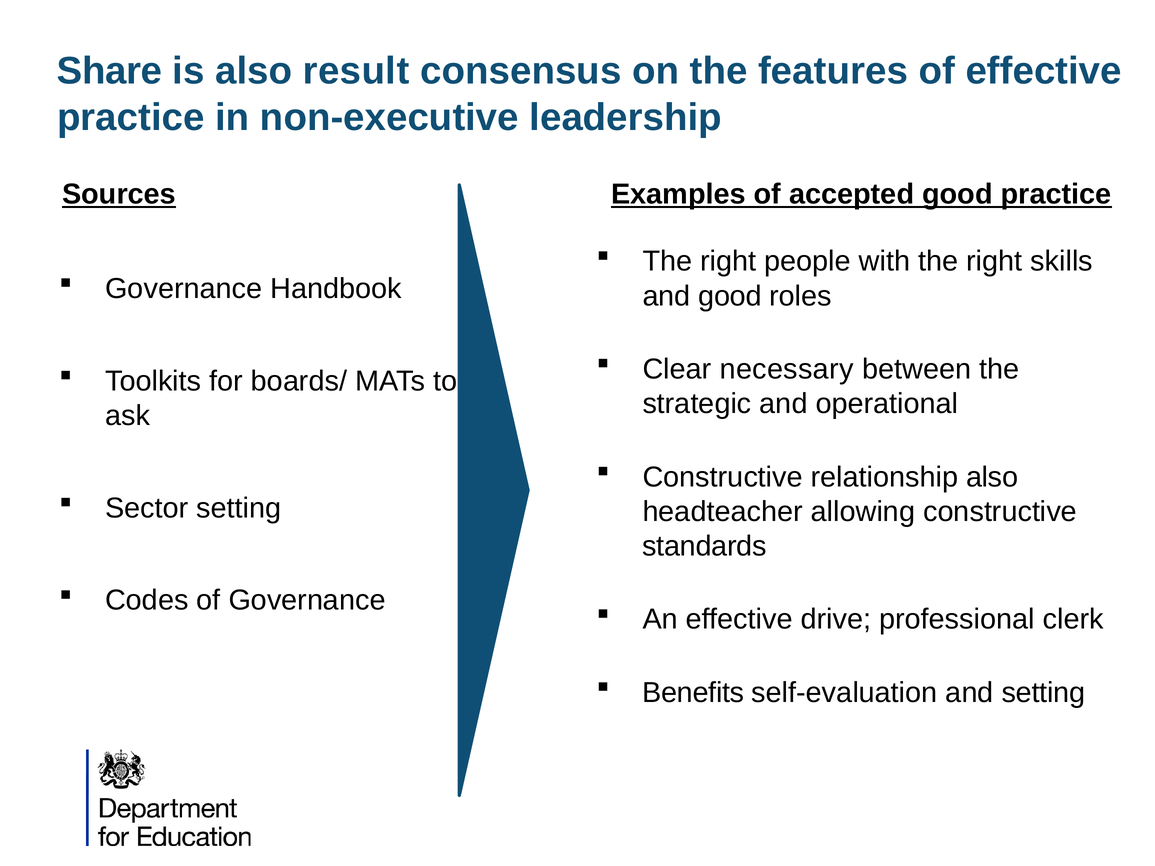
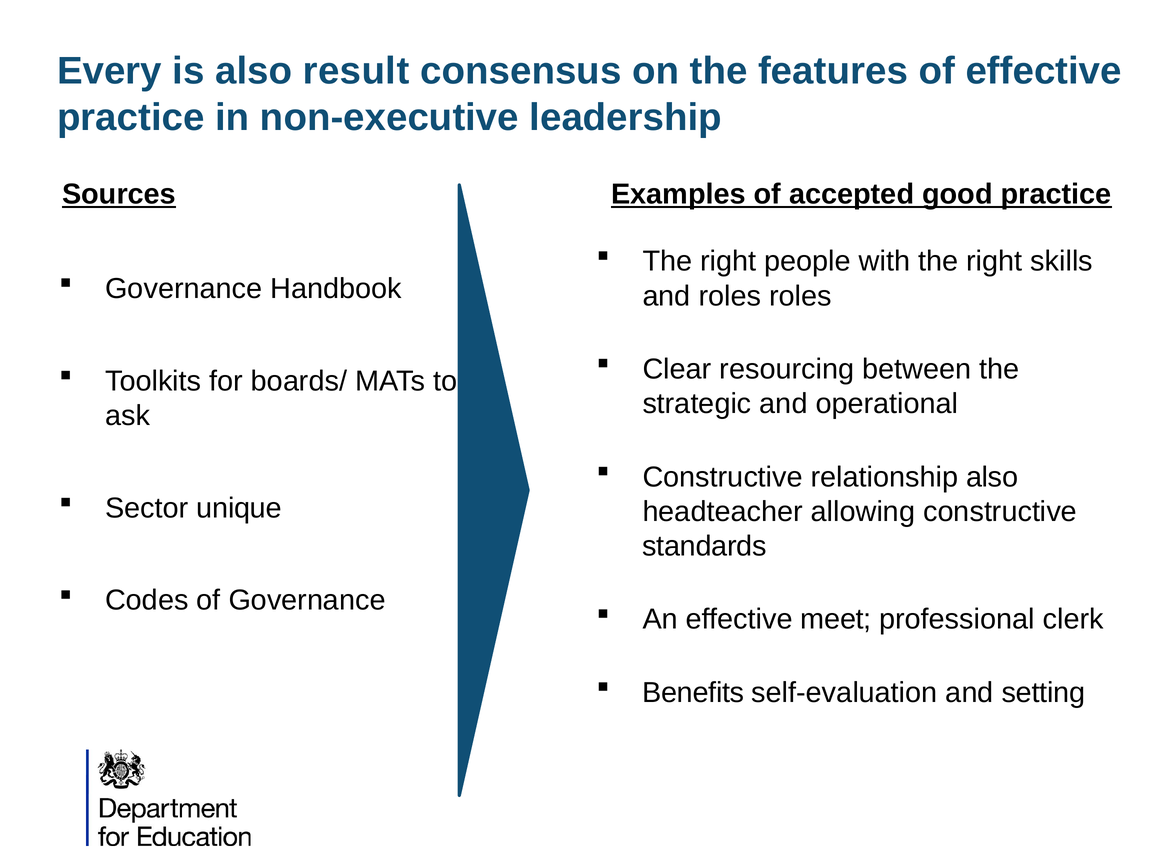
Share: Share -> Every (109, 71)
and good: good -> roles (730, 296)
necessary: necessary -> resourcing (787, 369)
Sector setting: setting -> unique (239, 508)
drive: drive -> meet (836, 620)
